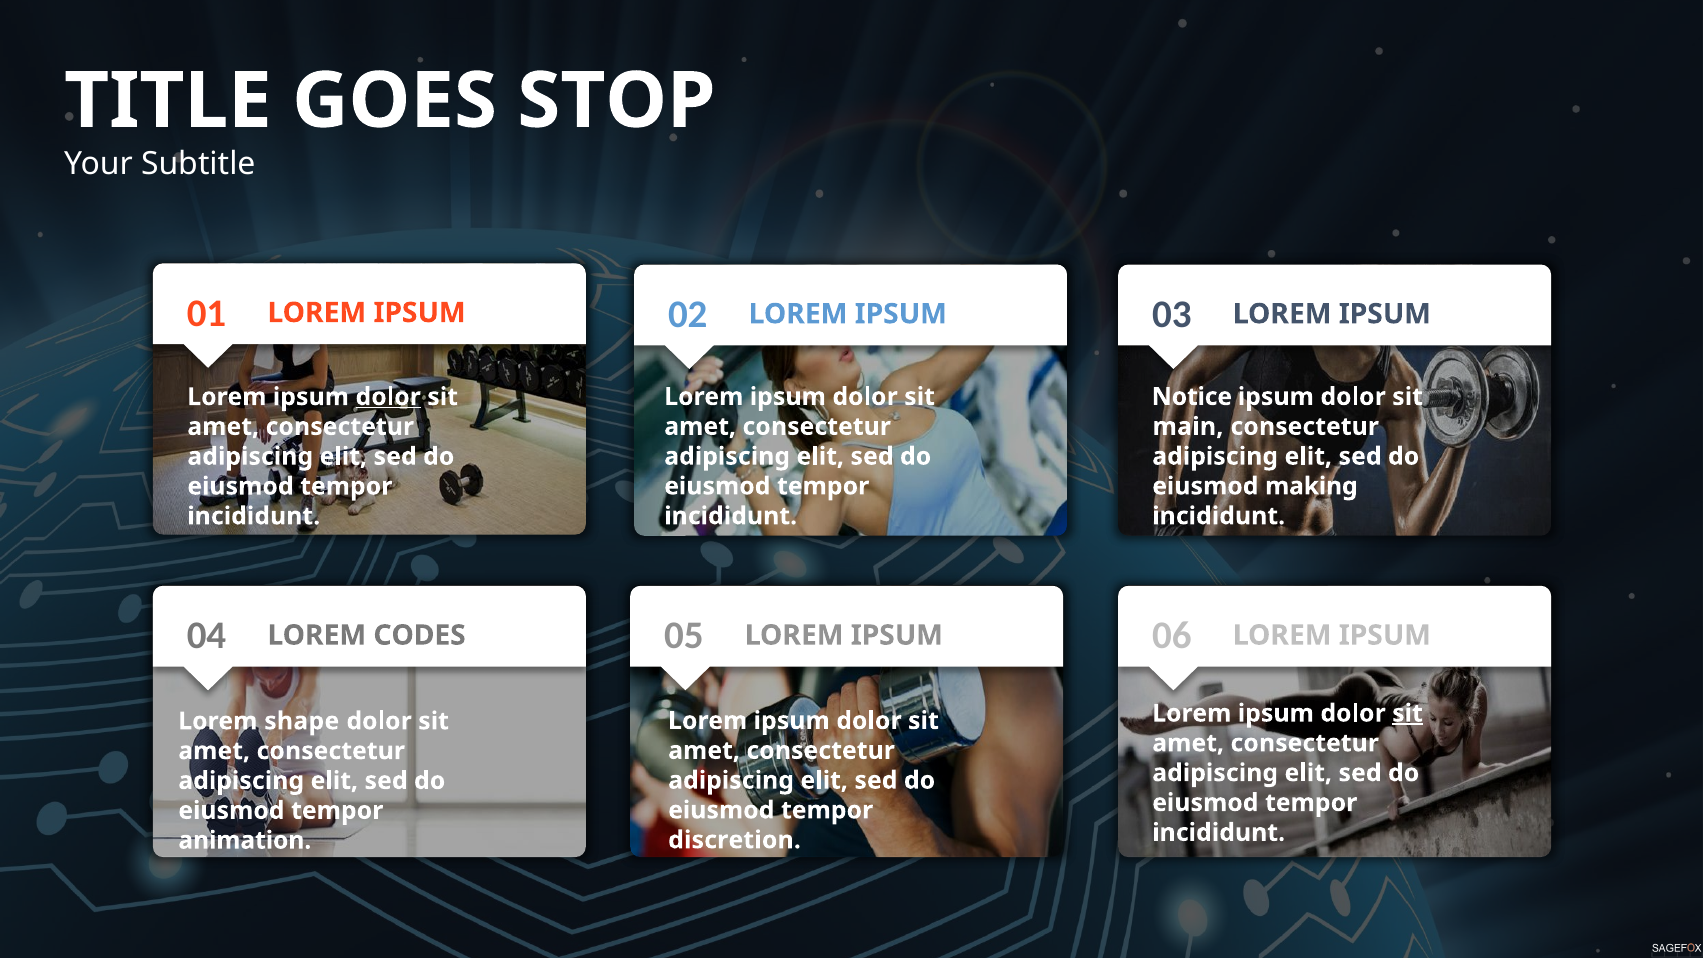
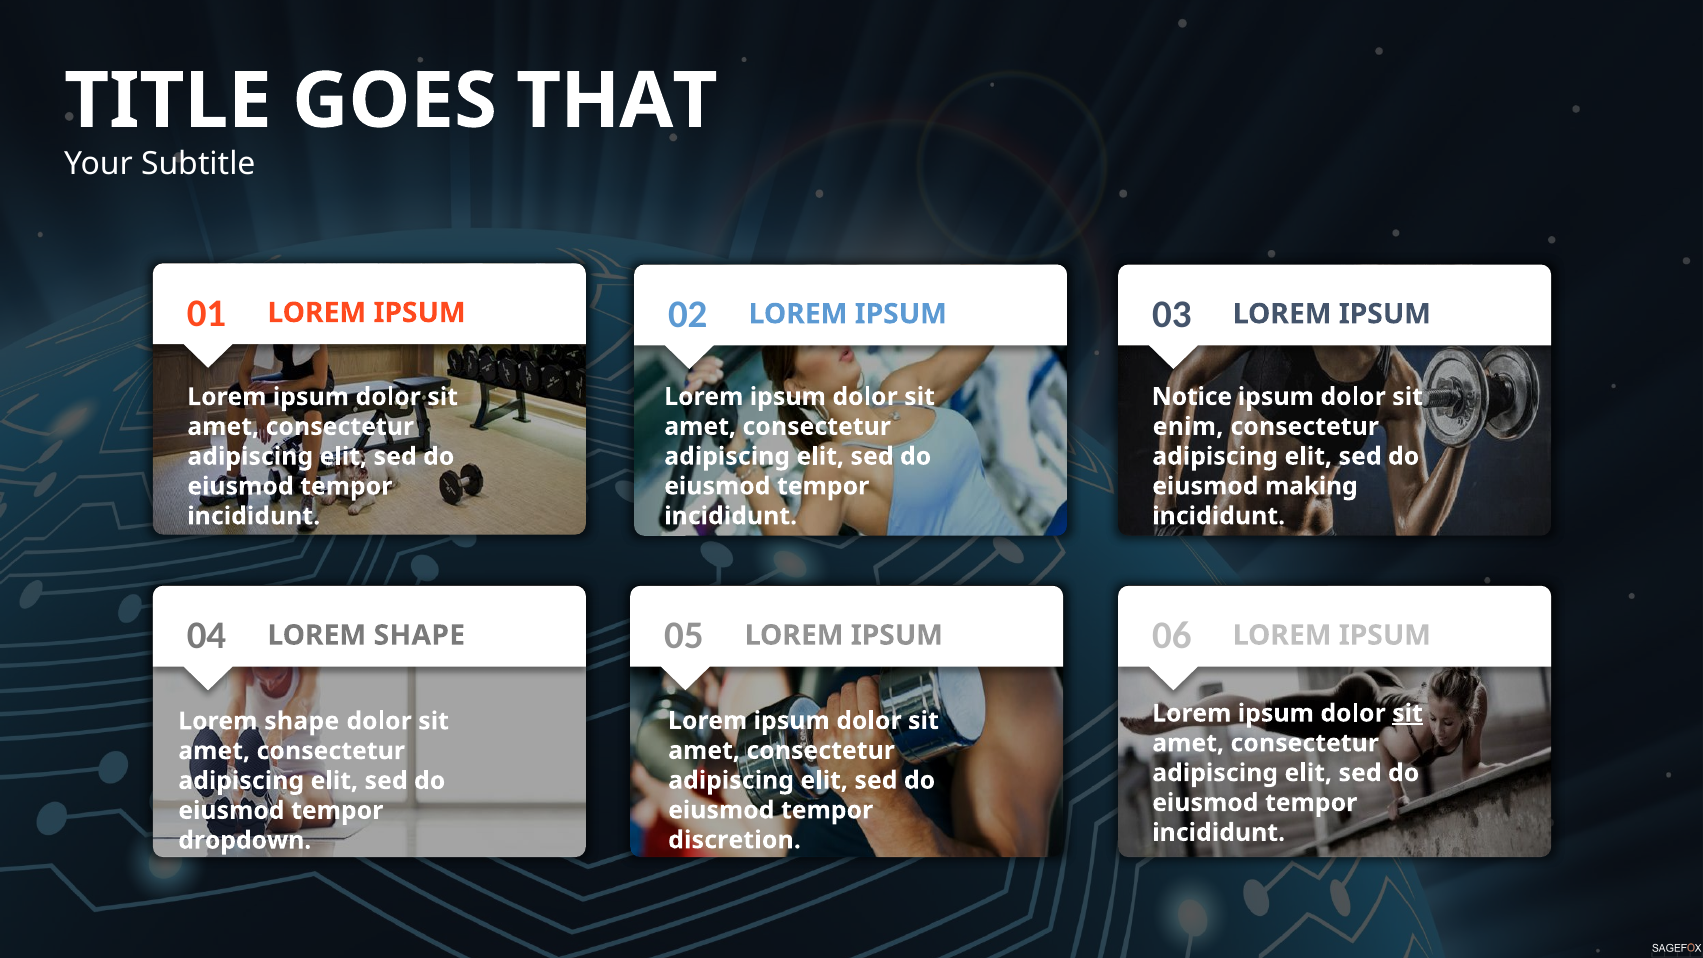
STOP: STOP -> THAT (617, 101)
dolor underline: present -> none (388, 397)
main: main -> enim (1188, 427)
04 LOREM CODES: CODES -> SHAPE (419, 635)
animation: animation -> dropdown (245, 840)
